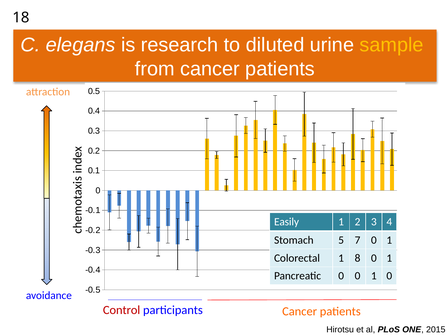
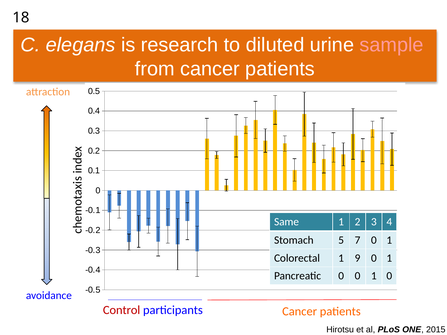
sample colour: yellow -> pink (392, 45)
Easily: Easily -> Same (287, 222)
8: 8 -> 9 (358, 258)
